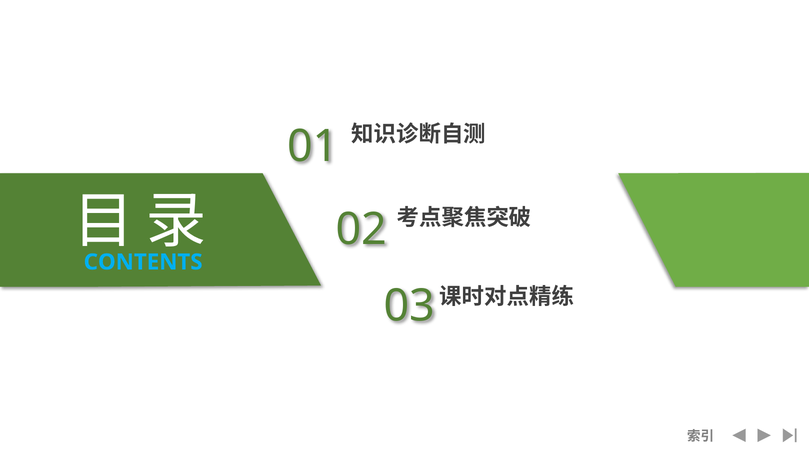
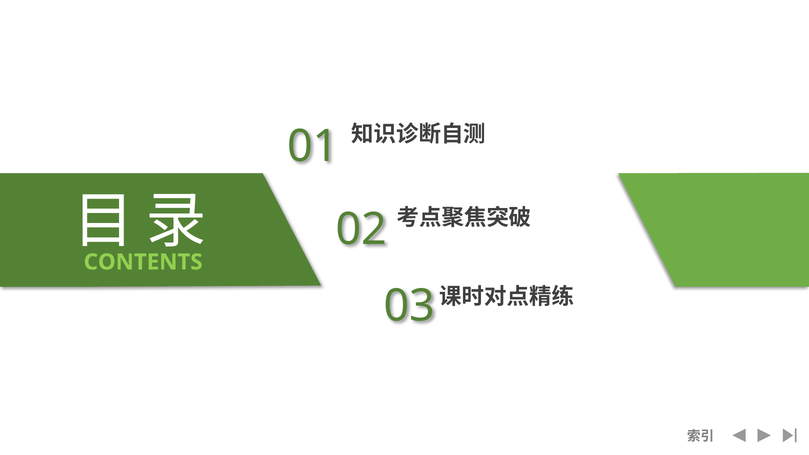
CONTENTS colour: light blue -> light green (143, 262)
